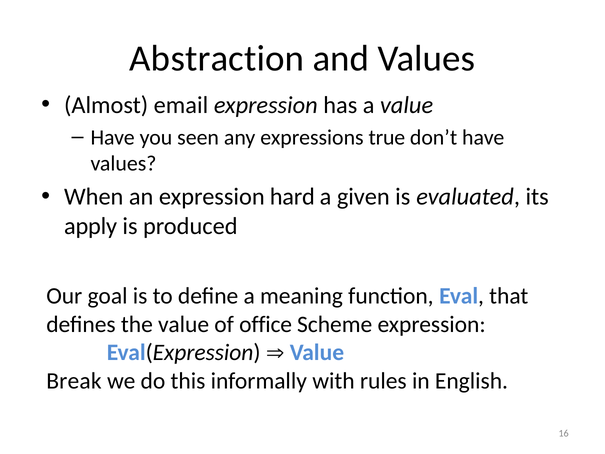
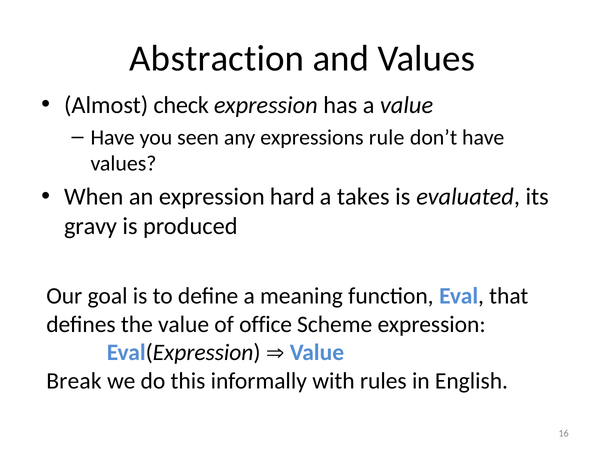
email: email -> check (181, 105)
true: true -> rule (387, 137)
given: given -> takes (363, 197)
apply: apply -> gravy (91, 226)
